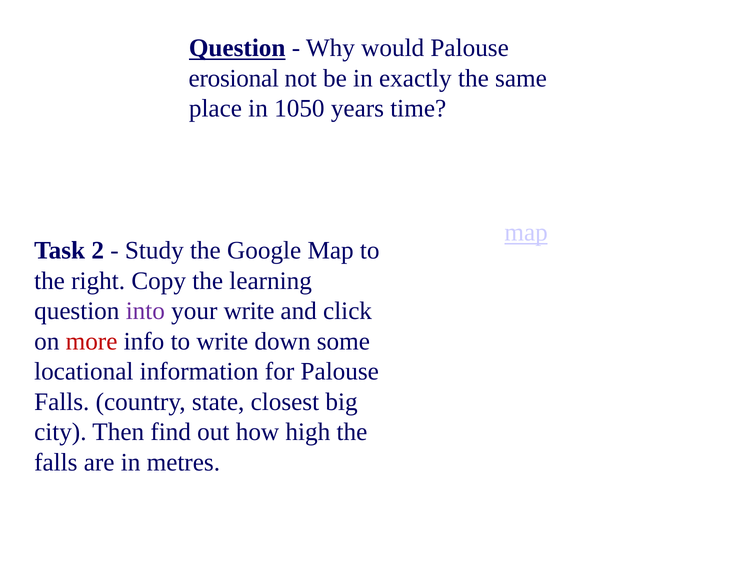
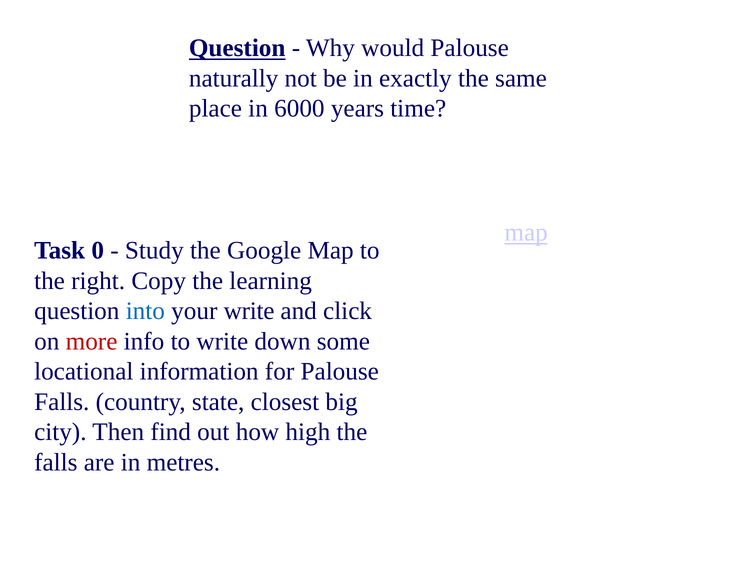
erosional: erosional -> naturally (234, 78)
1050: 1050 -> 6000 (299, 109)
2: 2 -> 0 (98, 251)
into colour: purple -> blue (145, 311)
